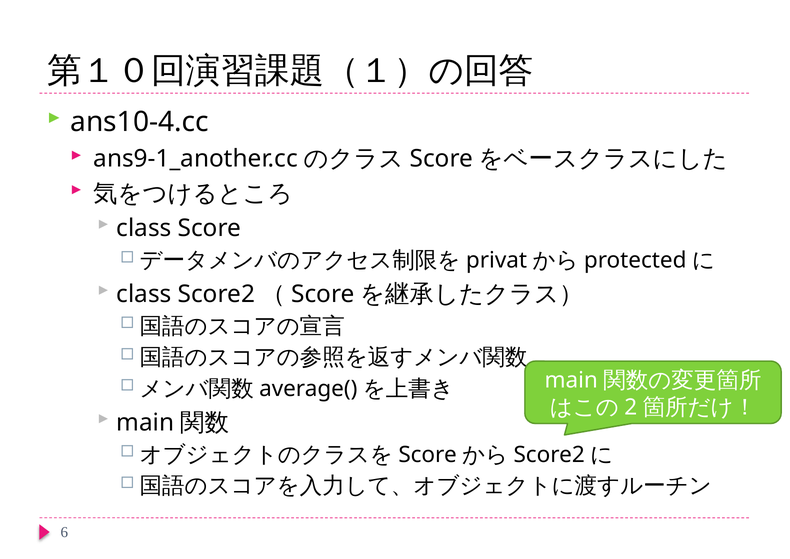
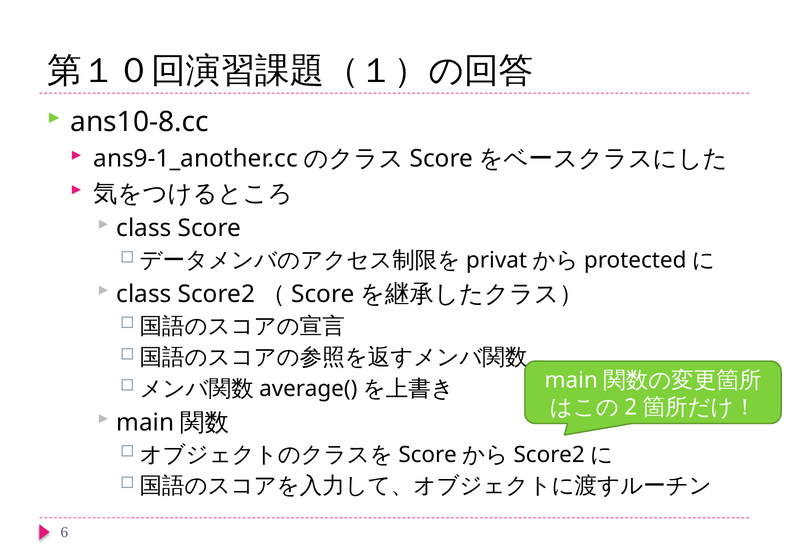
ans10-4.cc: ans10-4.cc -> ans10-8.cc (140, 122)
